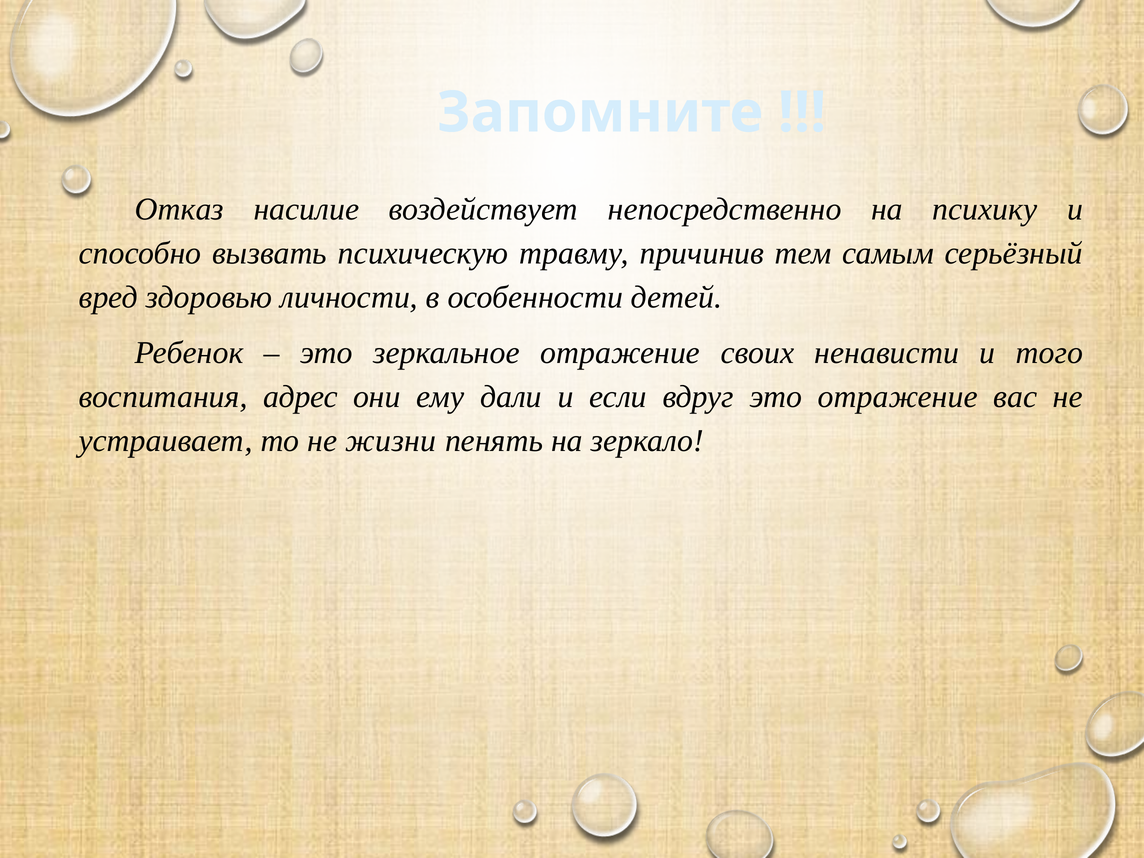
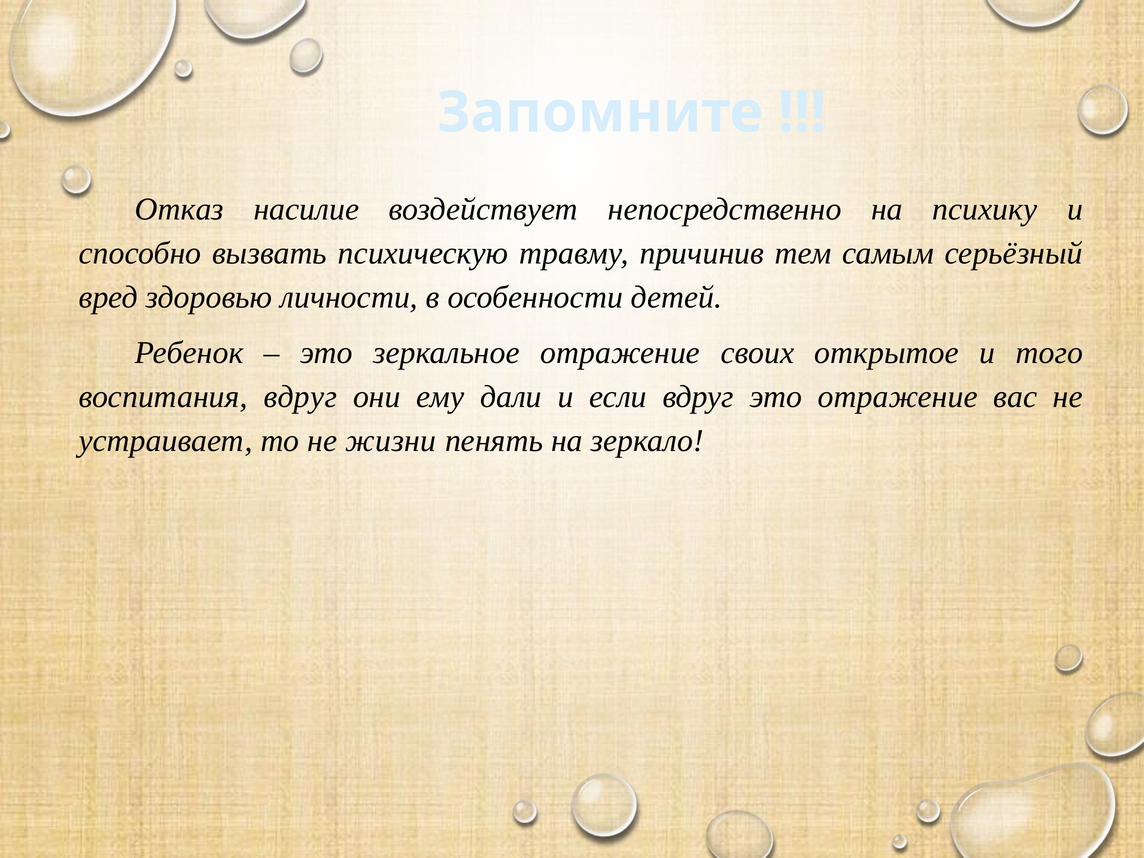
ненависти: ненависти -> открытое (887, 353)
воспитания адрес: адрес -> вдруг (300, 397)
